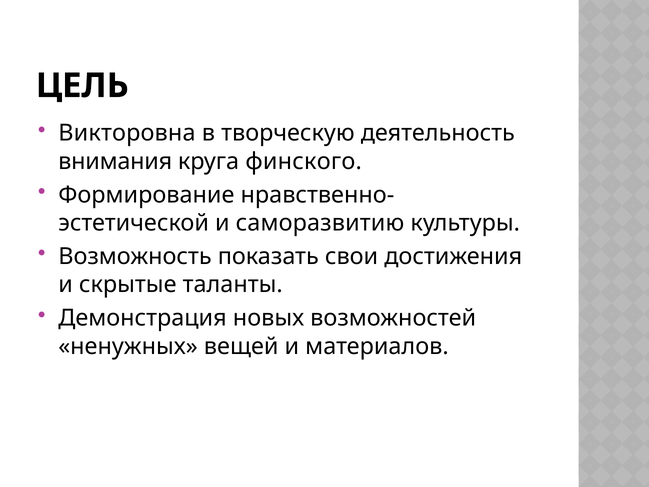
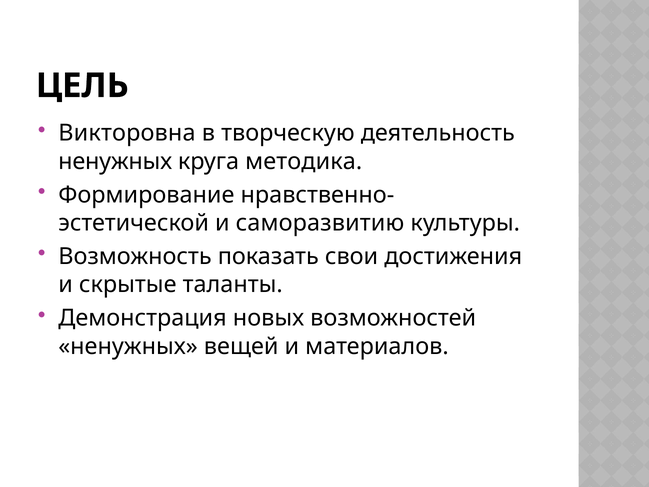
внимания: внимания -> ненужных (115, 161)
финского: финского -> методика (304, 161)
